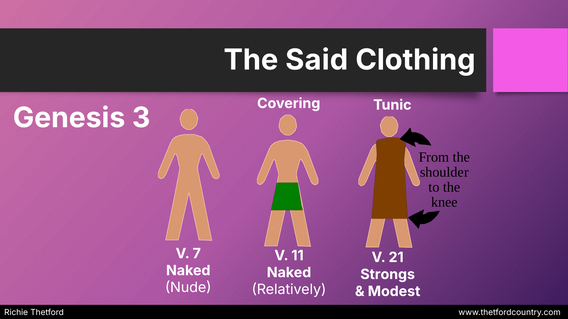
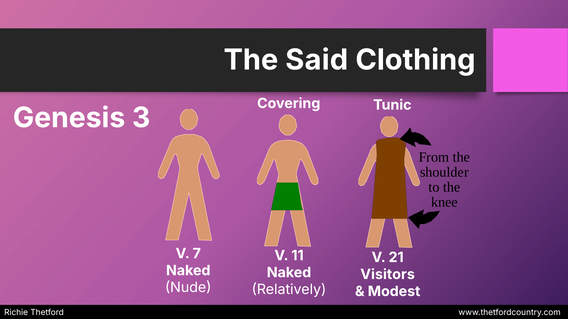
Strongs: Strongs -> Visitors (388, 275)
